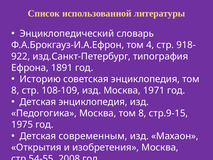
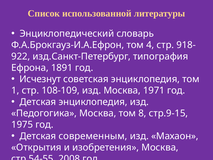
Историю: Историю -> Исчезнут (40, 79)
8: 8 -> 1 (15, 90)
